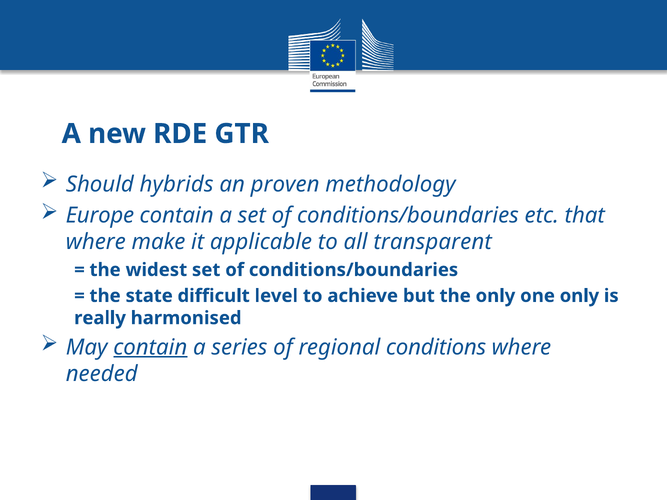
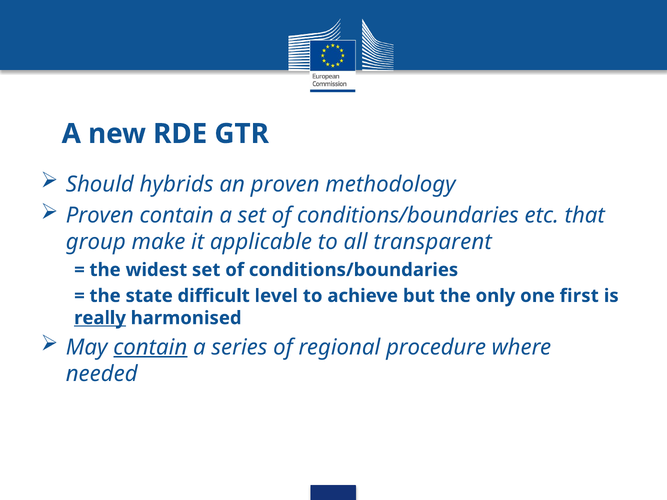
Europe: Europe -> Proven (100, 215)
where: where -> group (96, 242)
one only: only -> first (579, 296)
really underline: none -> present (100, 318)
conditions: conditions -> procedure (436, 347)
